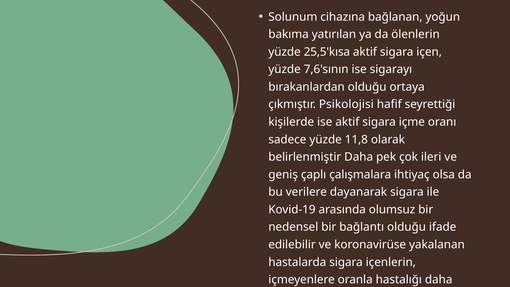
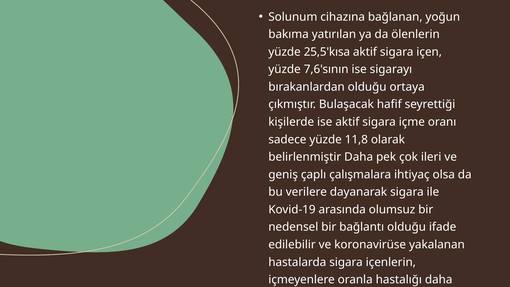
Psikolojisi: Psikolojisi -> Bulaşacak (346, 104)
